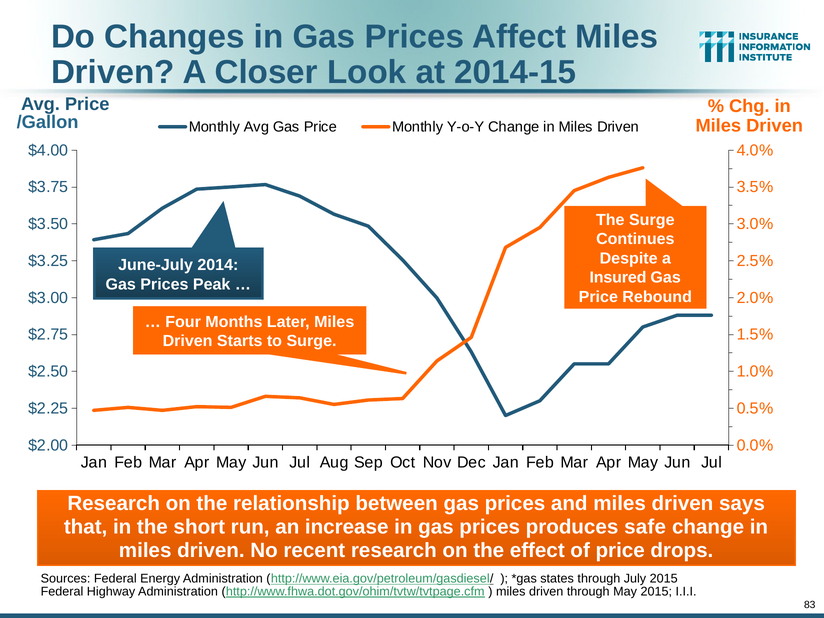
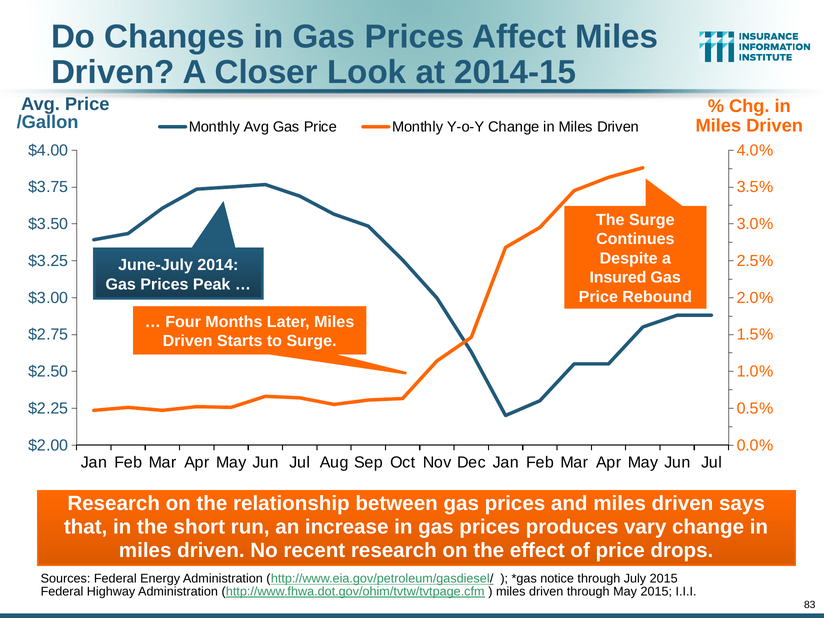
safe: safe -> vary (645, 527)
states: states -> notice (557, 579)
